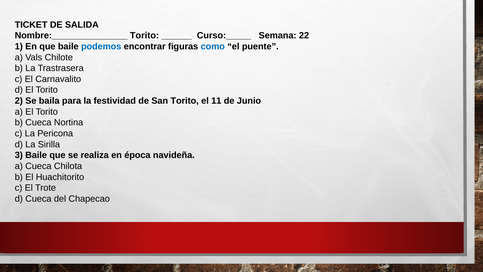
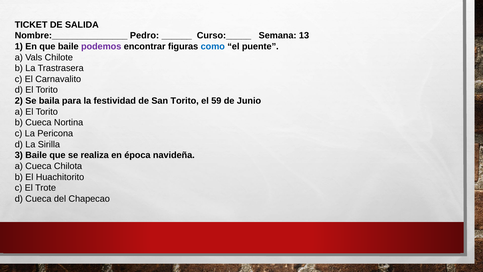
Nombre:_______________ Torito: Torito -> Pedro (145, 36)
22: 22 -> 13 (304, 36)
podemos colour: blue -> purple (101, 46)
11: 11 -> 59 (216, 101)
